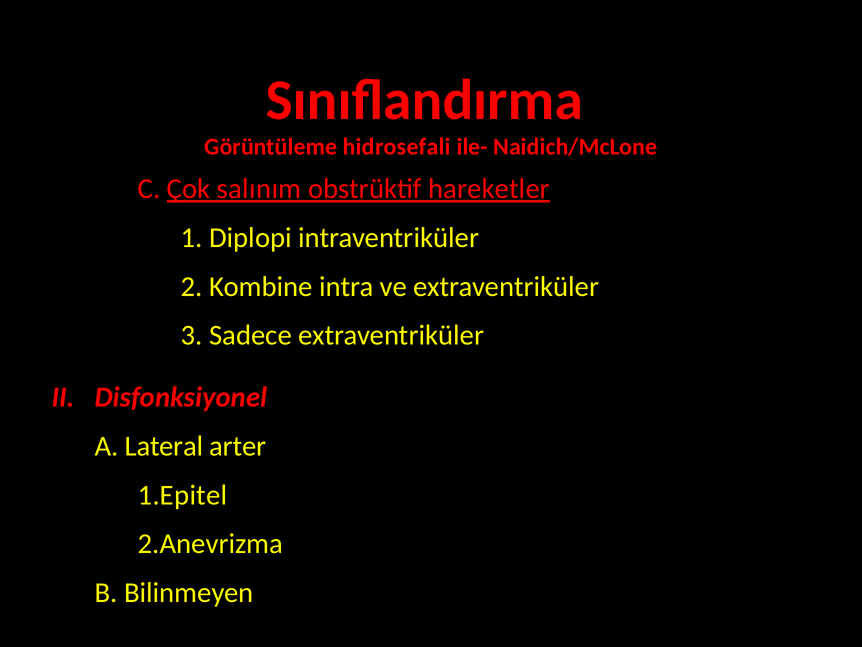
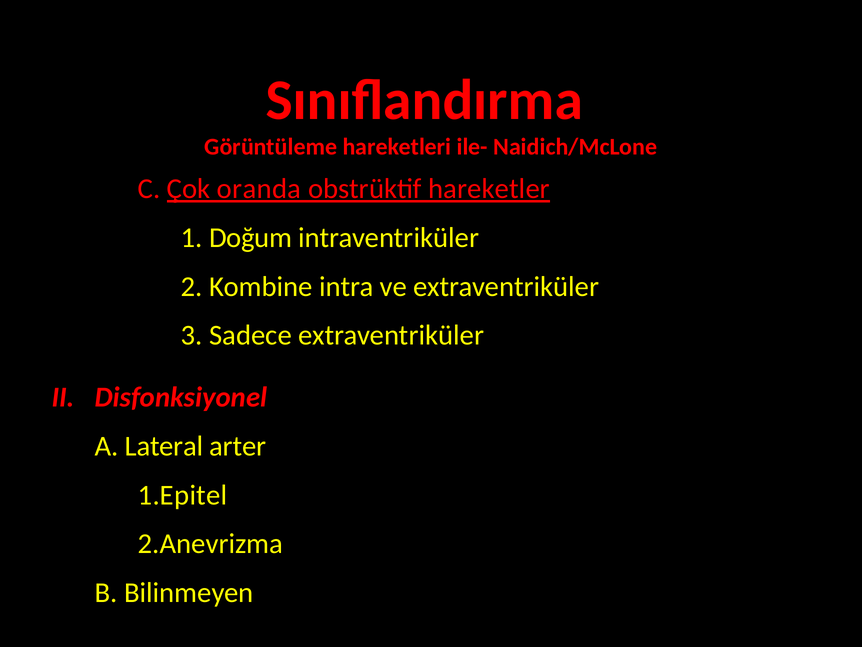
hidrosefali: hidrosefali -> hareketleri (397, 147)
salınım: salınım -> oranda (259, 189)
Diplopi: Diplopi -> Doğum (251, 238)
